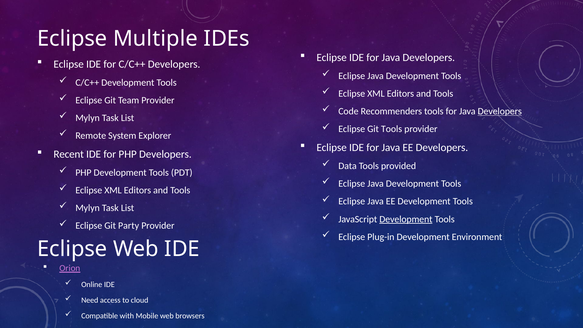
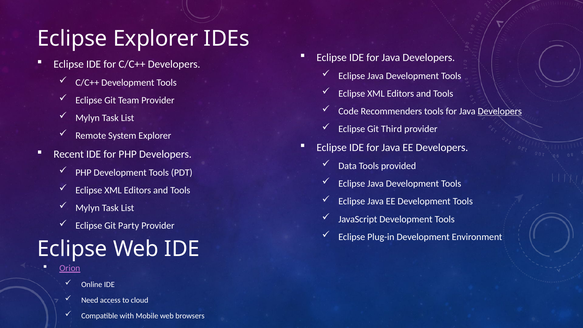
Eclipse Multiple: Multiple -> Explorer (156, 39)
Git Tools: Tools -> Third (392, 129)
Development underline: present -> none (406, 219)
